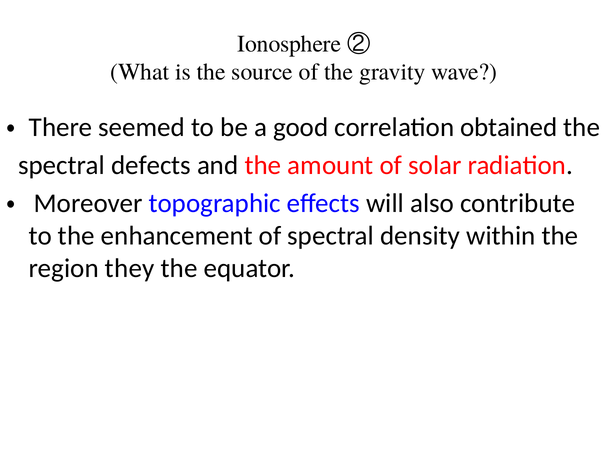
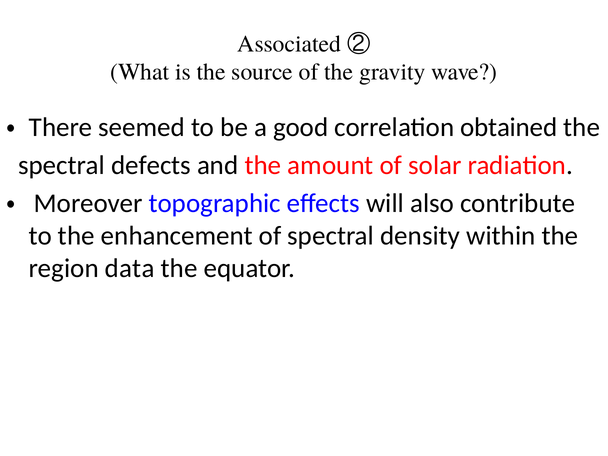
Ionosphere: Ionosphere -> Associated (289, 44)
they: they -> data (130, 268)
